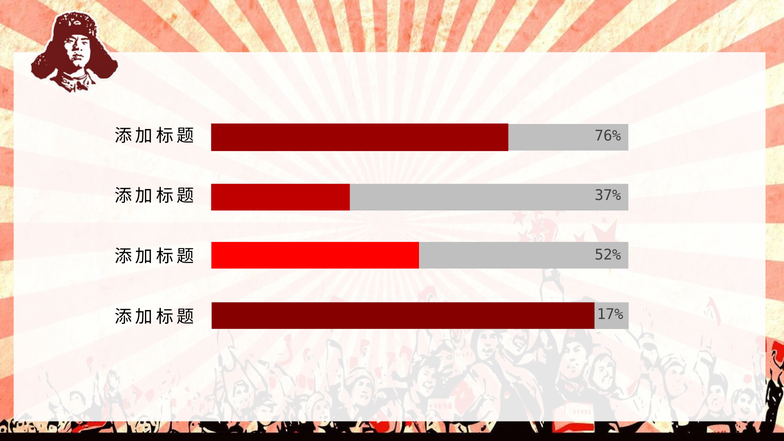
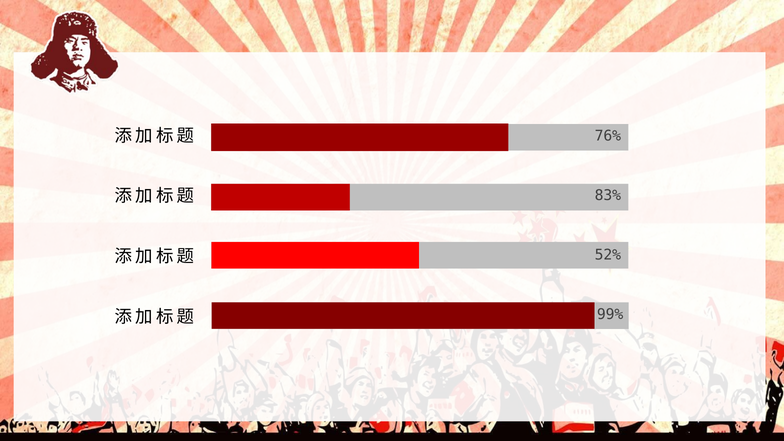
37%: 37% -> 83% (608, 195)
17%: 17% -> 99% (610, 314)
